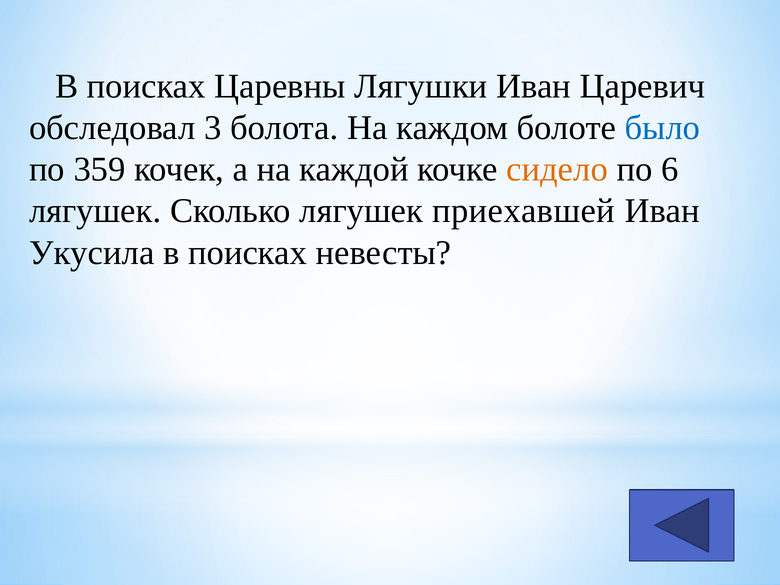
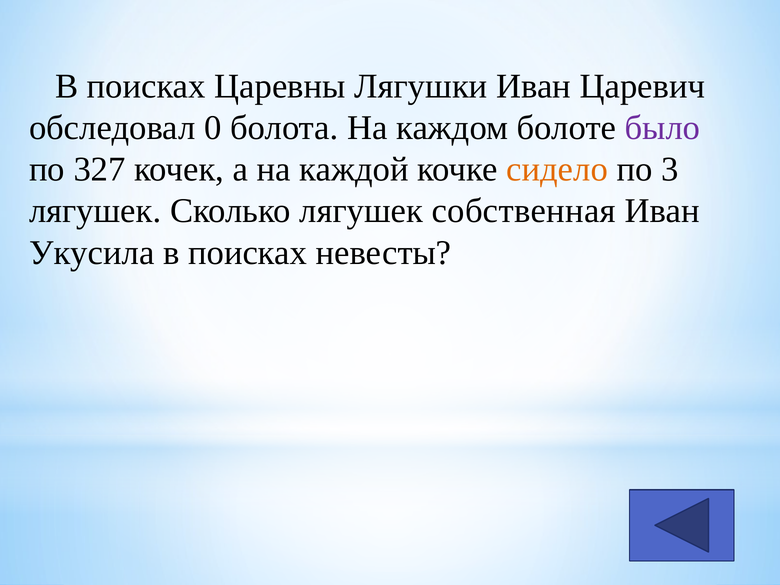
3: 3 -> 0 (213, 128)
было colour: blue -> purple (662, 128)
359: 359 -> 327 (100, 169)
6: 6 -> 3 (670, 169)
приехавшей: приехавшей -> собственная (524, 211)
